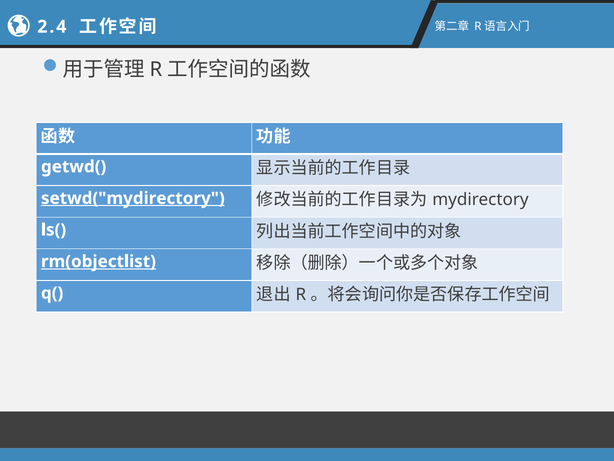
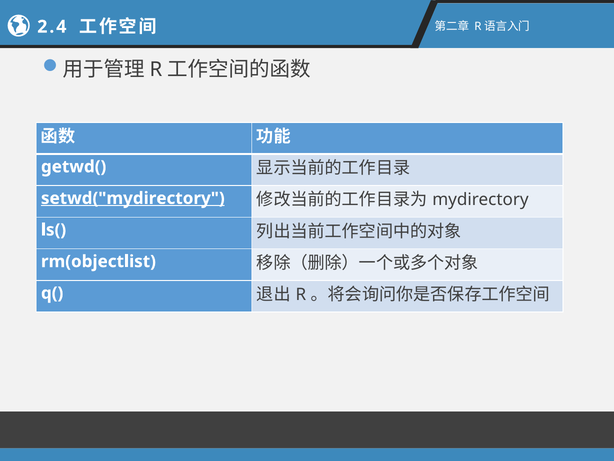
rm(objectlist underline: present -> none (98, 261)
